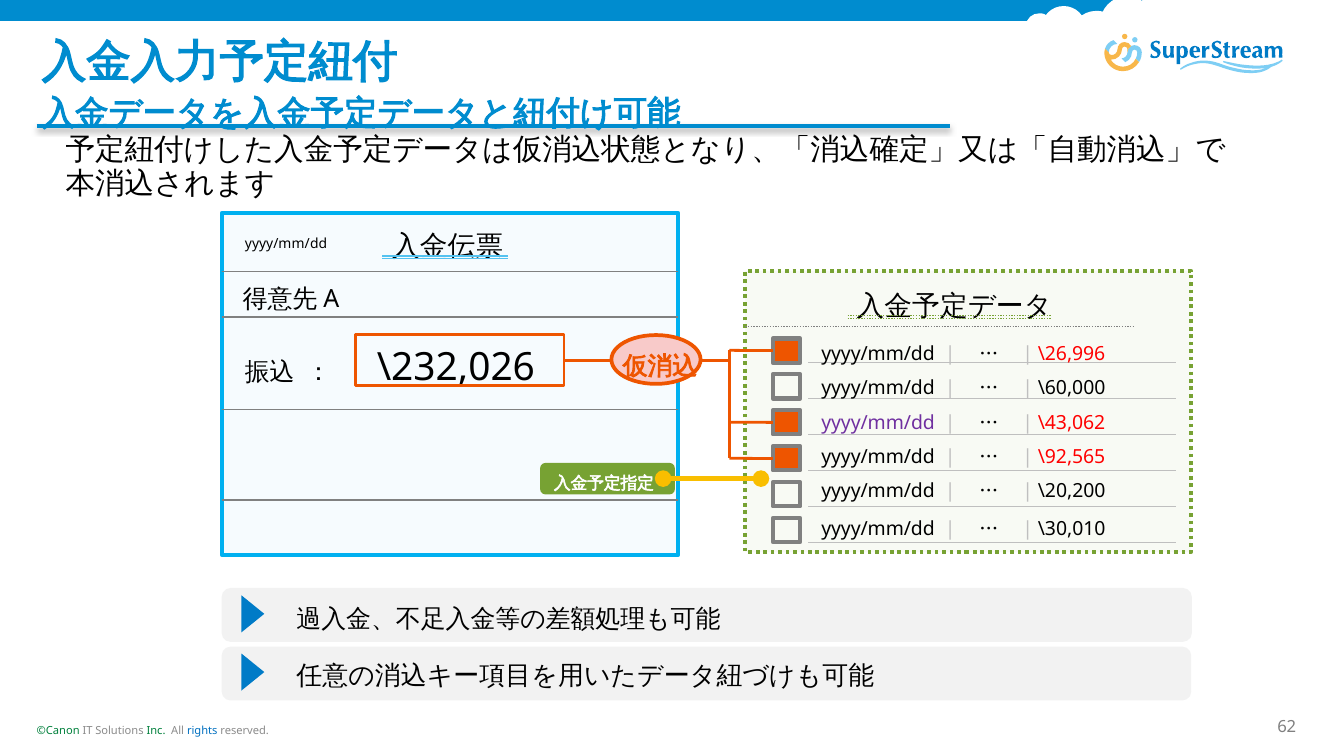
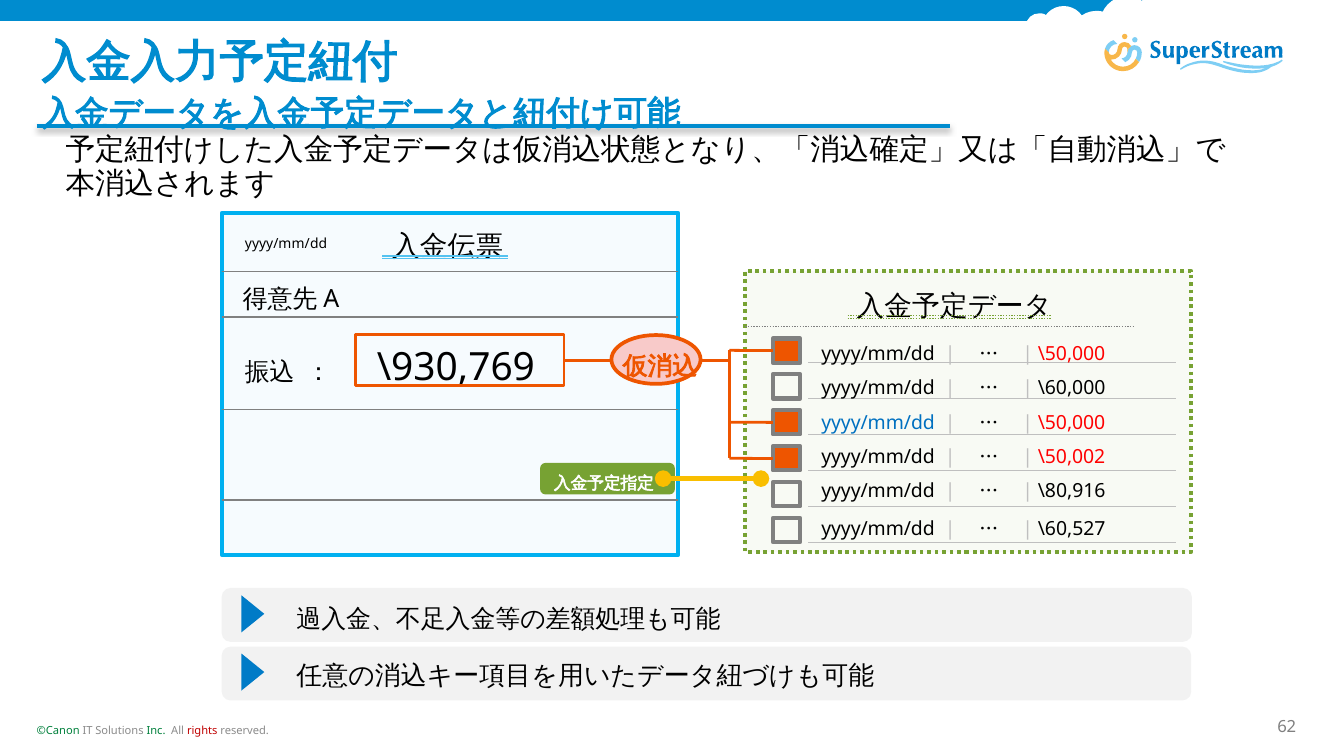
\26,996: \26,996 -> \50,000 (1072, 354)
\232,026: \232,026 -> \930,769 (456, 367)
yyyy/mm/dd colour: purple -> blue (878, 423)
\43,062: \43,062 -> \50,000 (1072, 423)
\92,565: \92,565 -> \50,002 (1072, 457)
\20,200: \20,200 -> \80,916 (1072, 491)
\30,010: \30,010 -> \60,527 (1072, 529)
rights colour: blue -> red (202, 731)
